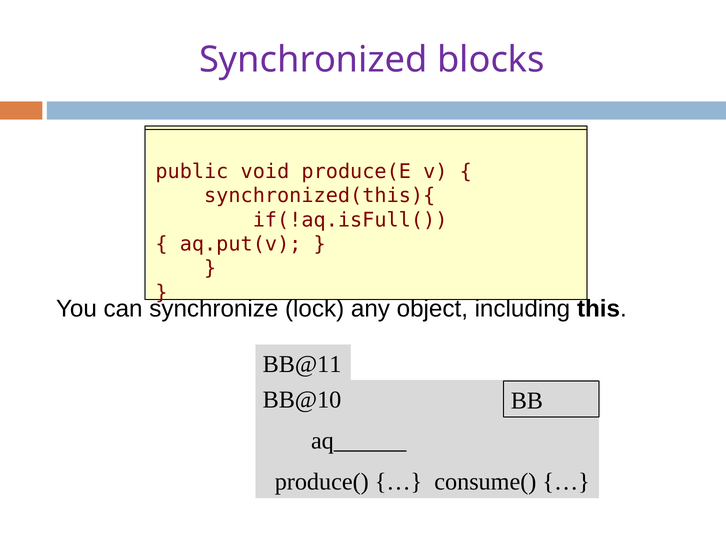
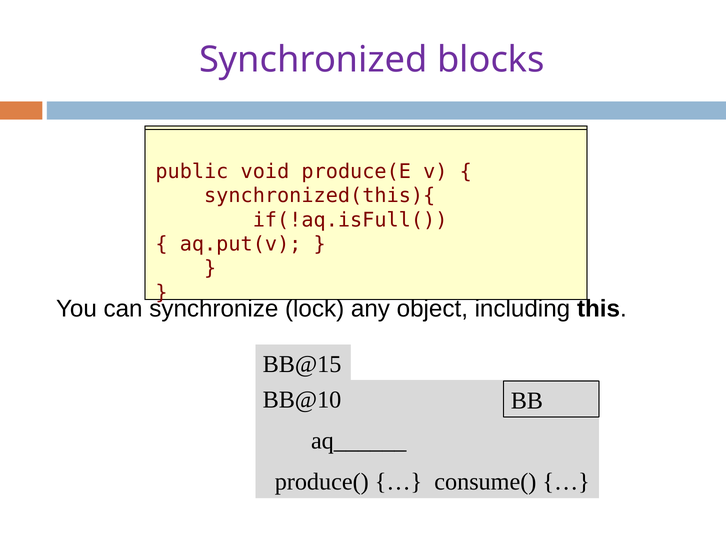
BB@11: BB@11 -> BB@15 (302, 365)
